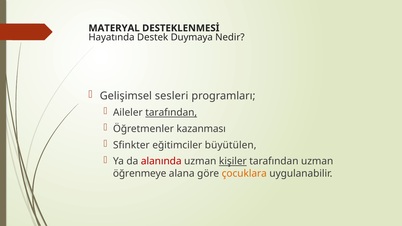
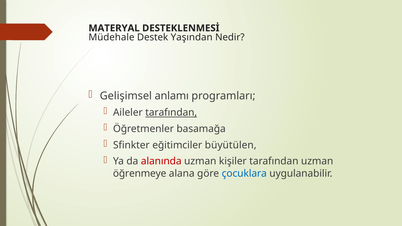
Hayatında: Hayatında -> Müdehale (111, 37)
Duymaya: Duymaya -> Yaşından (192, 37)
sesleri: sesleri -> anlamı (172, 96)
kazanması: kazanması -> basamağa (201, 129)
kişiler underline: present -> none (233, 161)
çocuklara colour: orange -> blue (244, 173)
